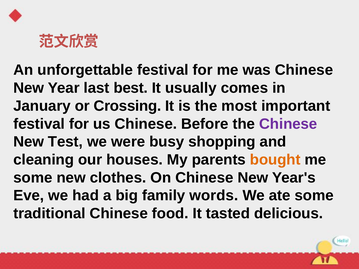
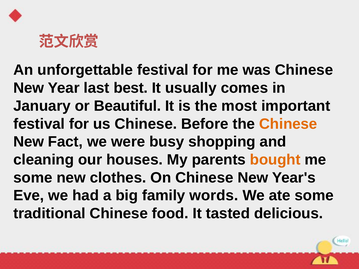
Crossing: Crossing -> Beautiful (127, 106)
Chinese colour: purple -> orange (288, 124)
Test: Test -> Fact (65, 142)
